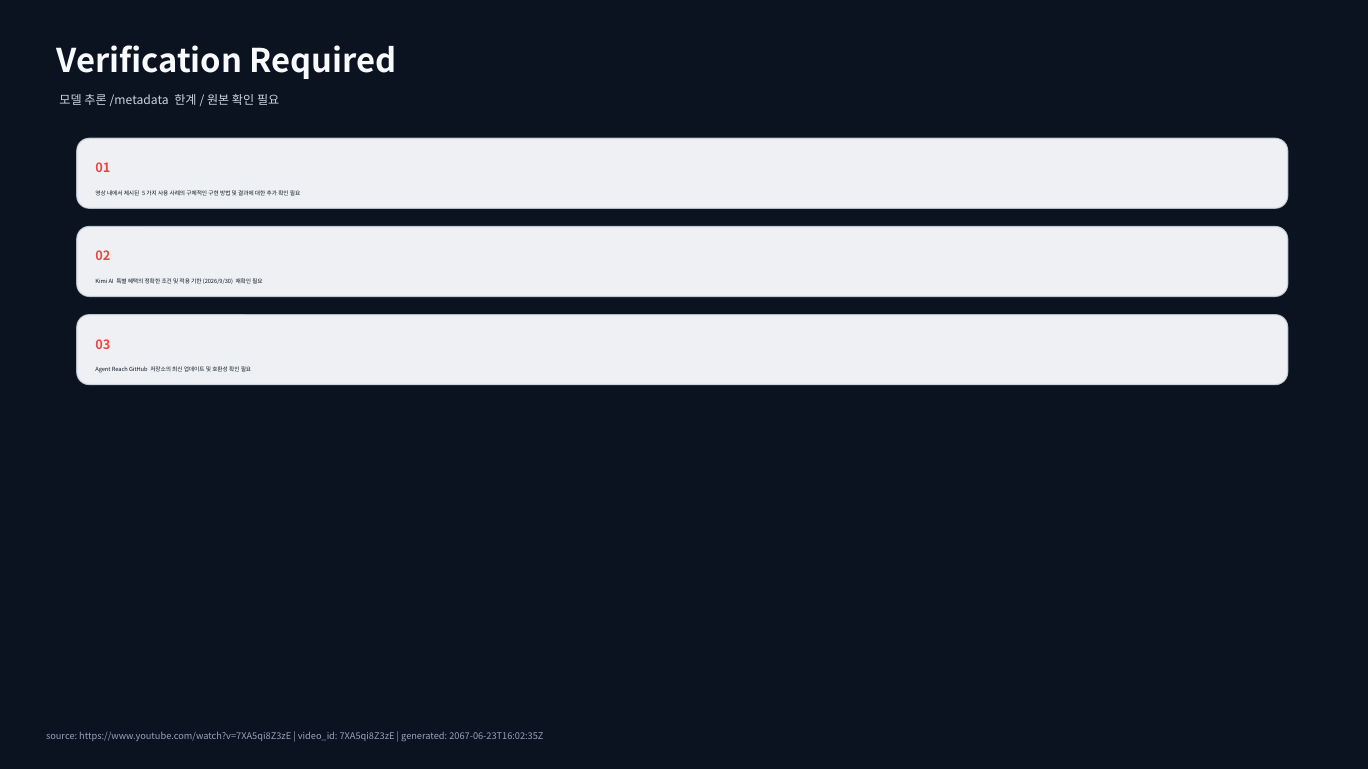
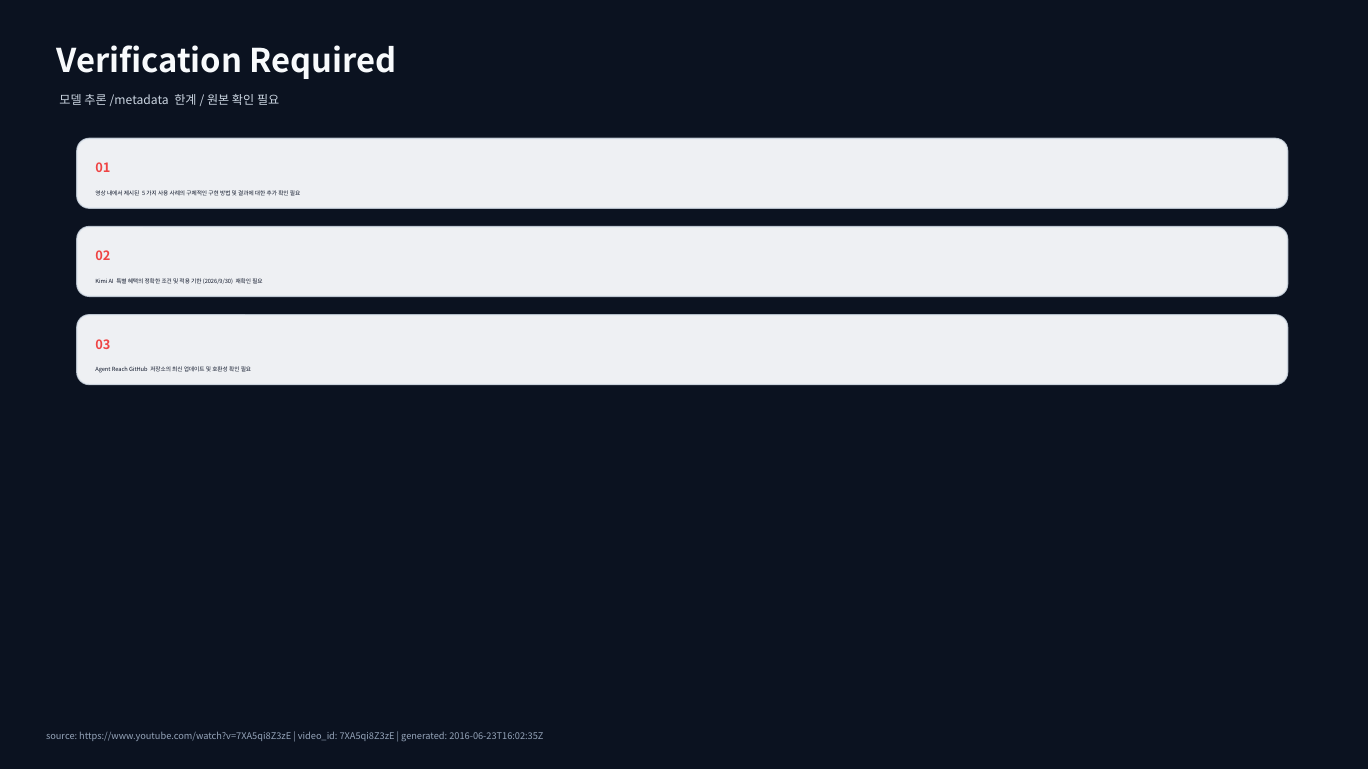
2067-06-23T16:02:35Z: 2067-06-23T16:02:35Z -> 2016-06-23T16:02:35Z (496, 737)
